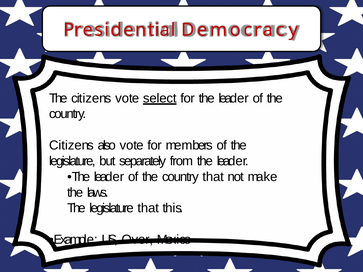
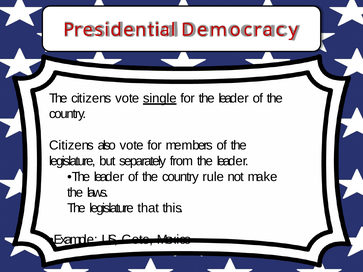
select: select -> single (160, 98)
country that: that -> rule (213, 177)
Over: Over -> Gets (137, 240)
